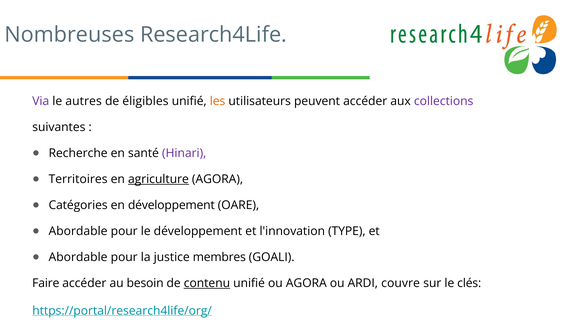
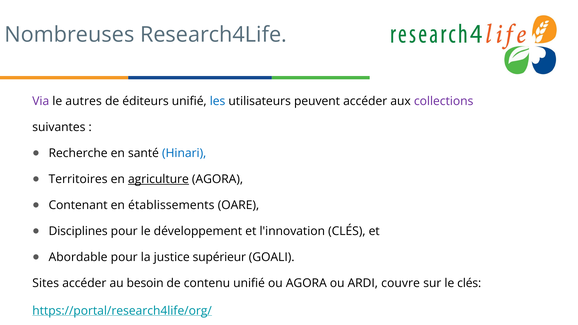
éligibles: éligibles -> éditeurs (146, 101)
les colour: orange -> blue (218, 101)
Hinari colour: purple -> blue (184, 153)
Catégories: Catégories -> Contenant (78, 205)
en développement: développement -> établissements (171, 205)
Abordable: Abordable -> Disciplines (78, 231)
l'innovation TYPE: TYPE -> CLÉS (347, 231)
membres: membres -> supérieur (219, 257)
Faire: Faire -> Sites (46, 283)
contenu underline: present -> none (207, 283)
